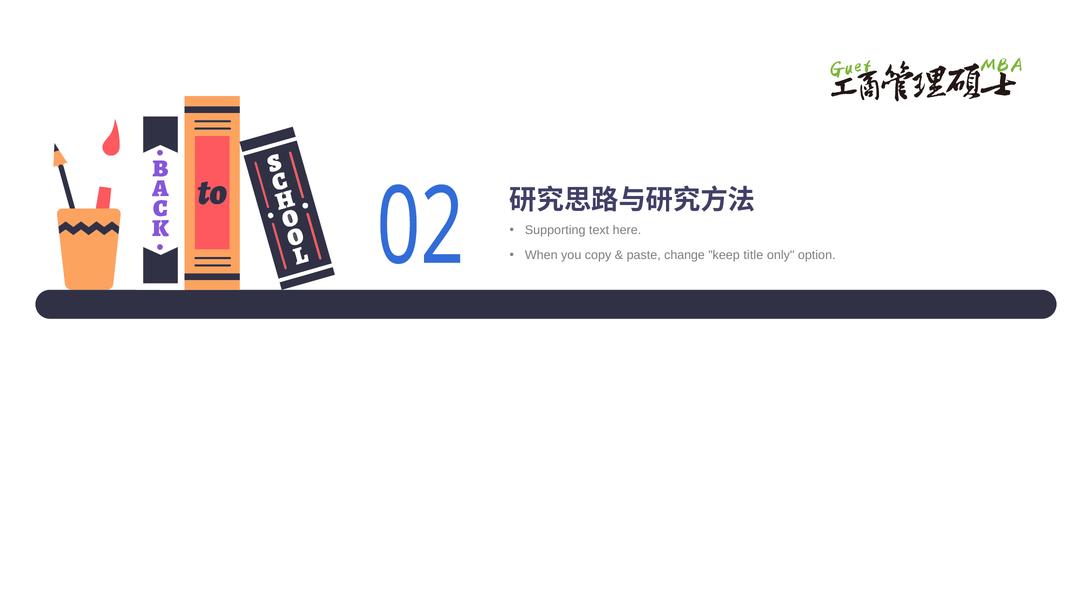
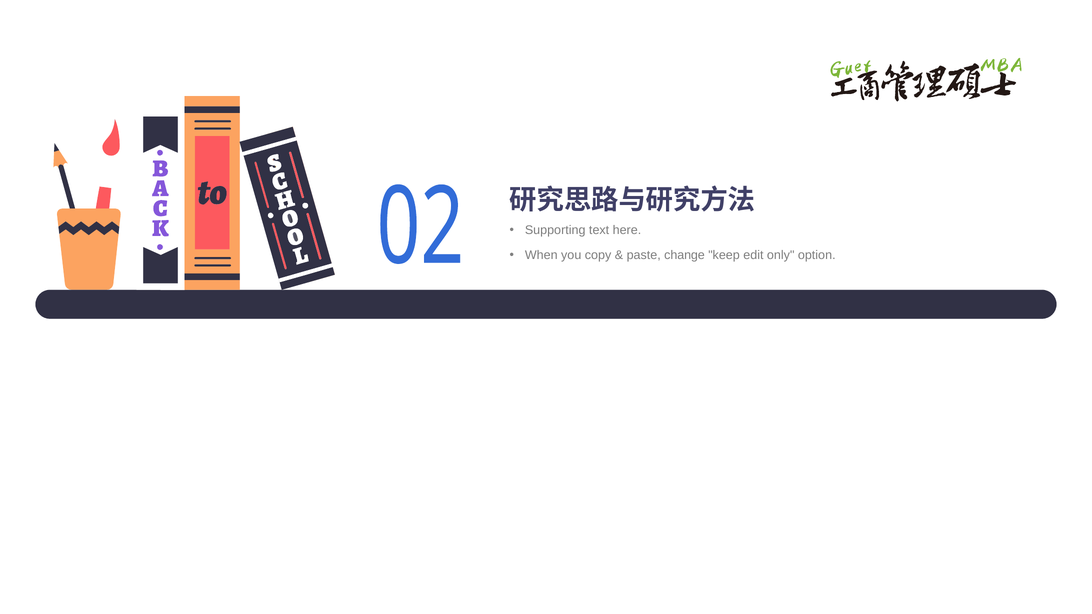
title: title -> edit (753, 255)
